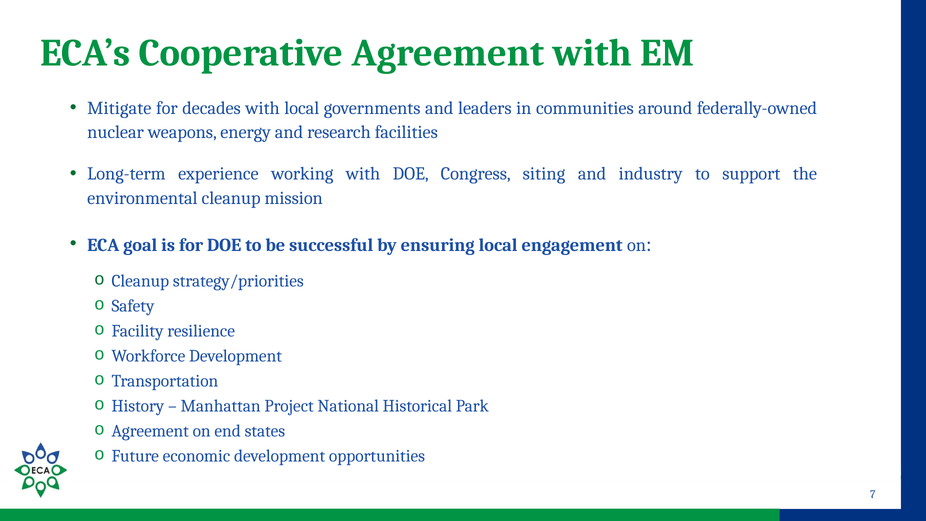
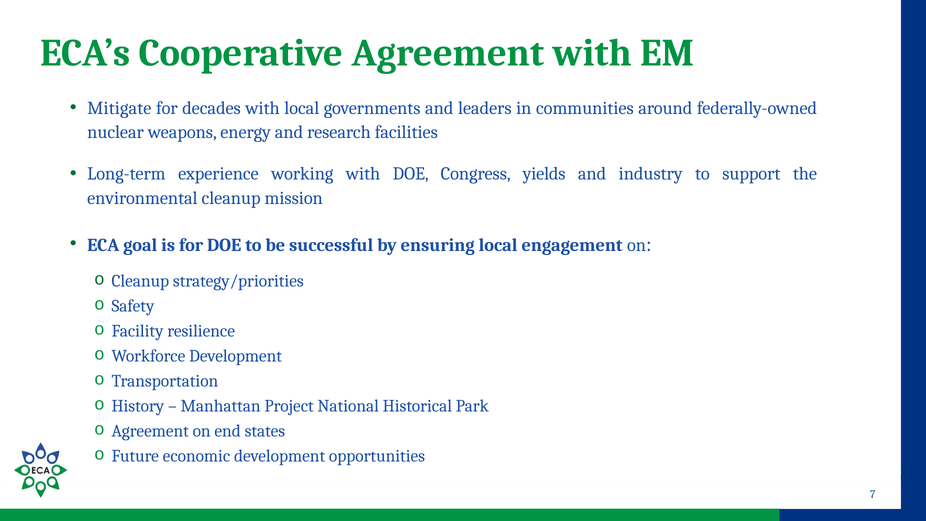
siting: siting -> yields (544, 174)
